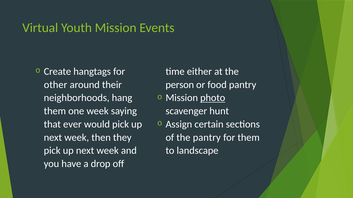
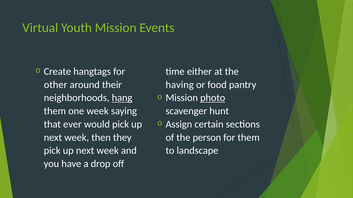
person: person -> having (180, 85)
hang underline: none -> present (122, 98)
the pantry: pantry -> person (207, 138)
